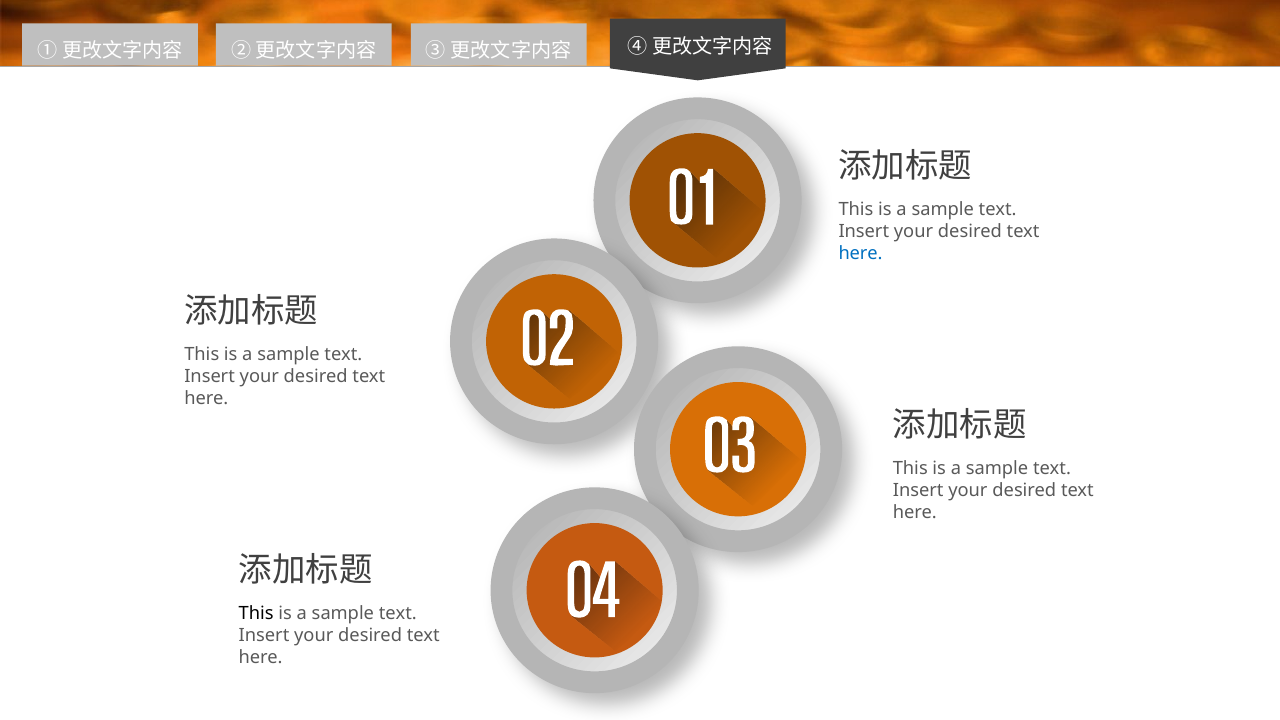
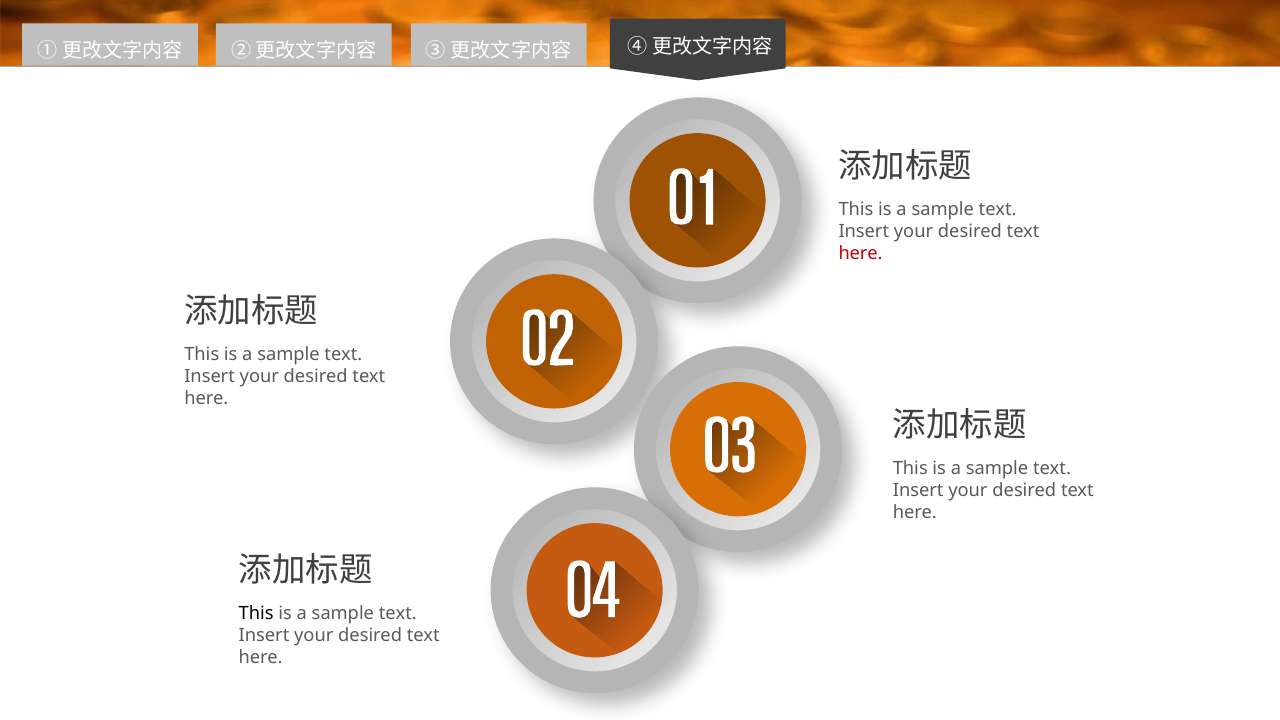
here colour: blue -> red (861, 254)
